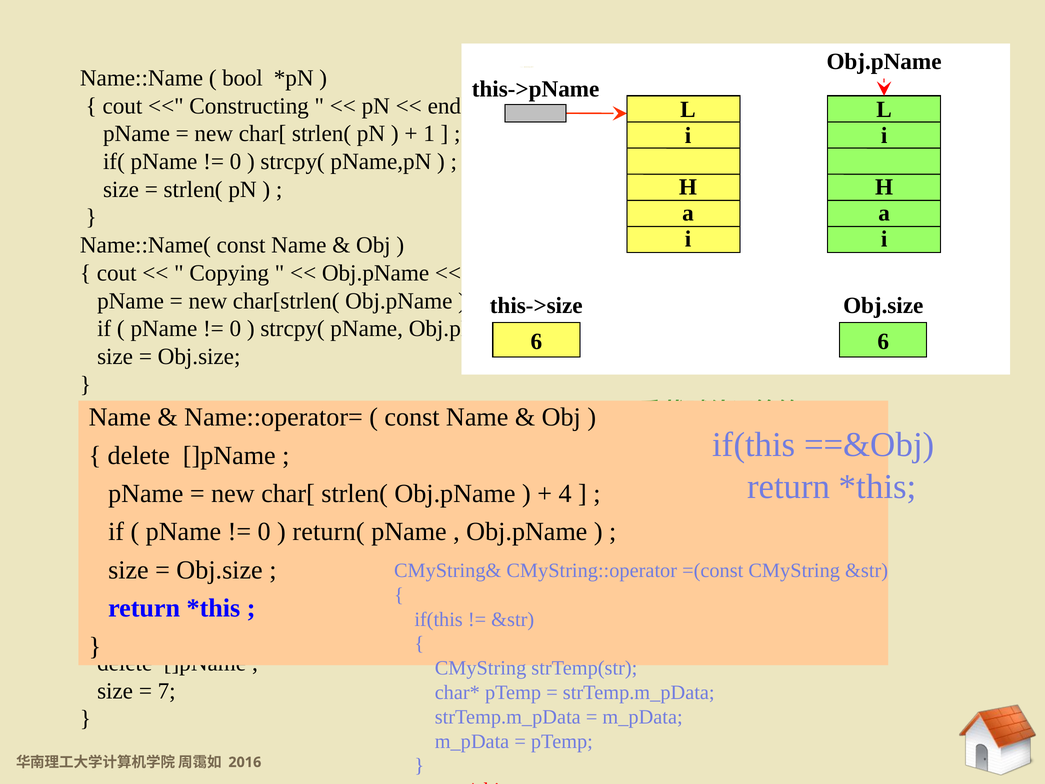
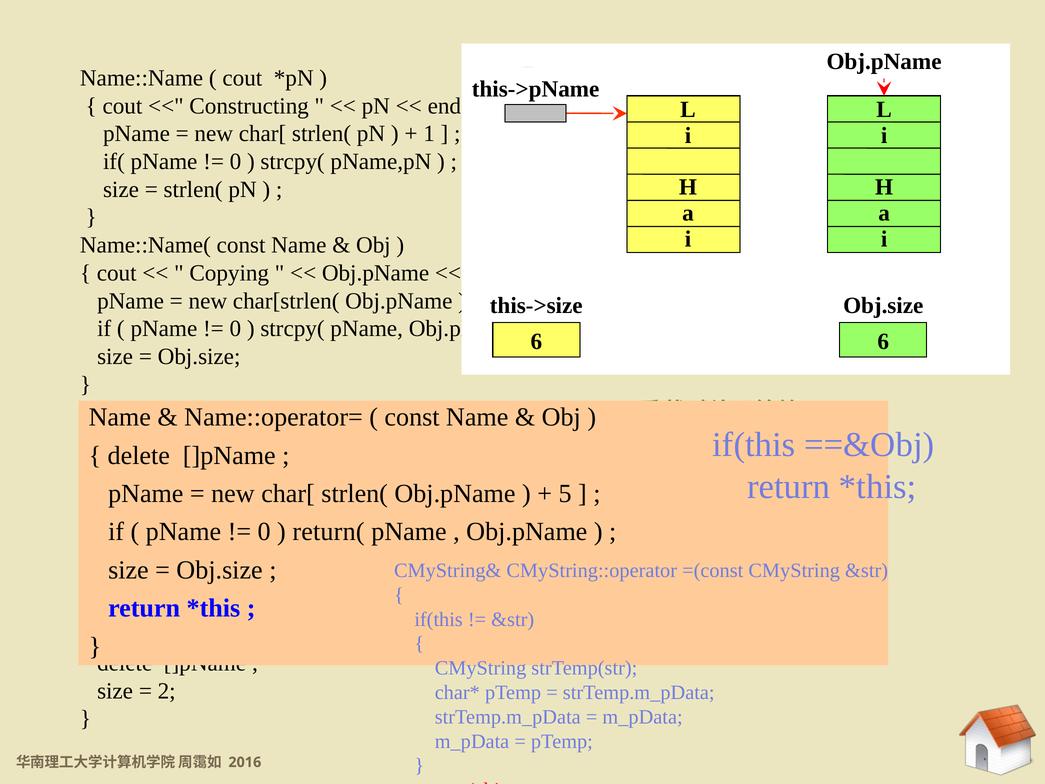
bool: bool -> cout (242, 78)
4: 4 -> 5 (565, 494)
7: 7 -> 2 (167, 691)
